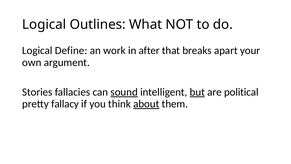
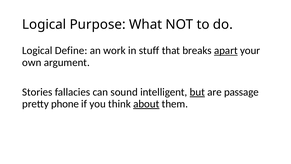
Outlines: Outlines -> Purpose (98, 24)
after: after -> stuff (149, 50)
apart underline: none -> present (226, 50)
sound underline: present -> none (124, 92)
political: political -> passage (241, 92)
fallacy: fallacy -> phone (65, 104)
